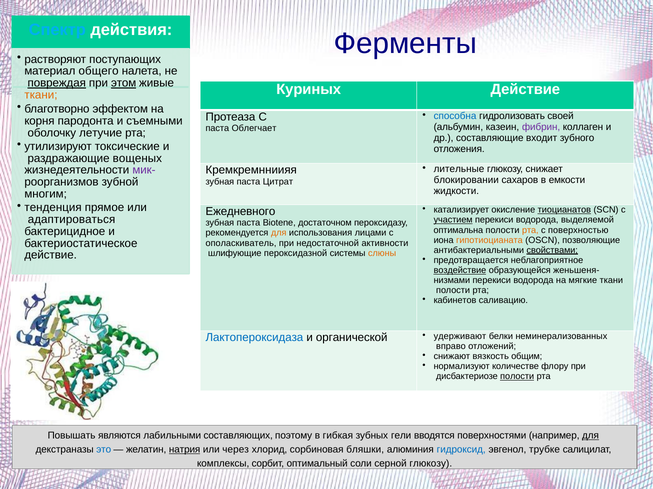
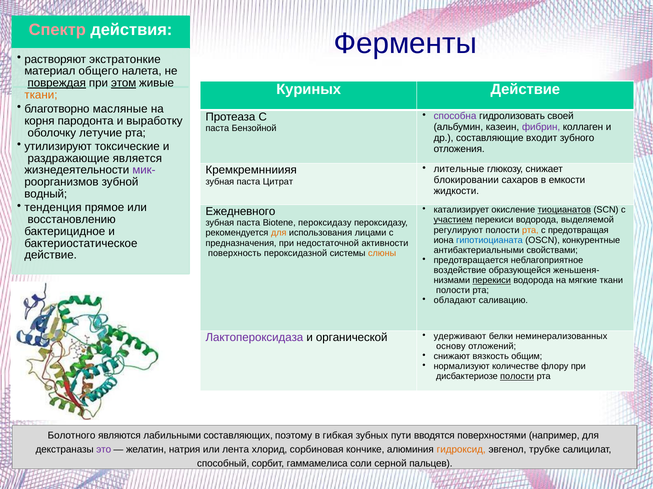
Спектр colour: light blue -> pink (57, 30)
поступающих: поступающих -> экстратонкие (125, 59)
эффектом: эффектом -> масляные (120, 109)
способна colour: blue -> purple (455, 116)
съемными: съемными -> выработку (154, 121)
Облегчает: Облегчает -> Бензойной (254, 129)
вощеных: вощеных -> является (137, 159)
многим: многим -> водный (46, 194)
адаптироваться: адаптироваться -> восстановлению (72, 220)
Biotene достаточном: достаточном -> пероксидазу (325, 223)
оптимальна: оптимальна -> регулируют (458, 230)
поверхностью: поверхностью -> предотвращая (578, 230)
гипотиоцианата colour: orange -> blue (489, 240)
позволяющие: позволяющие -> конкурентные (591, 240)
ополаскиватель: ополаскиватель -> предназначения (241, 243)
свойствами underline: present -> none (552, 251)
шлифующие: шлифующие -> поверхность (235, 253)
воздействие underline: present -> none (460, 271)
перекиси underline: none -> present (492, 281)
кабинетов: кабинетов -> обладают (455, 301)
Лактопероксидаза colour: blue -> purple (254, 338)
вправо: вправо -> основу (451, 347)
Повышать: Повышать -> Болотного (72, 436)
гели: гели -> пути (401, 436)
для underline: present -> none (591, 436)
это colour: blue -> purple (104, 450)
натрия underline: present -> none (185, 450)
через: через -> лента (236, 450)
бляшки: бляшки -> кончике (365, 450)
гидроксид colour: blue -> orange (461, 450)
комплексы: комплексы -> способный (223, 464)
оптимальный: оптимальный -> гаммамелиса (317, 464)
серной глюкозу: глюкозу -> пальцев (431, 464)
